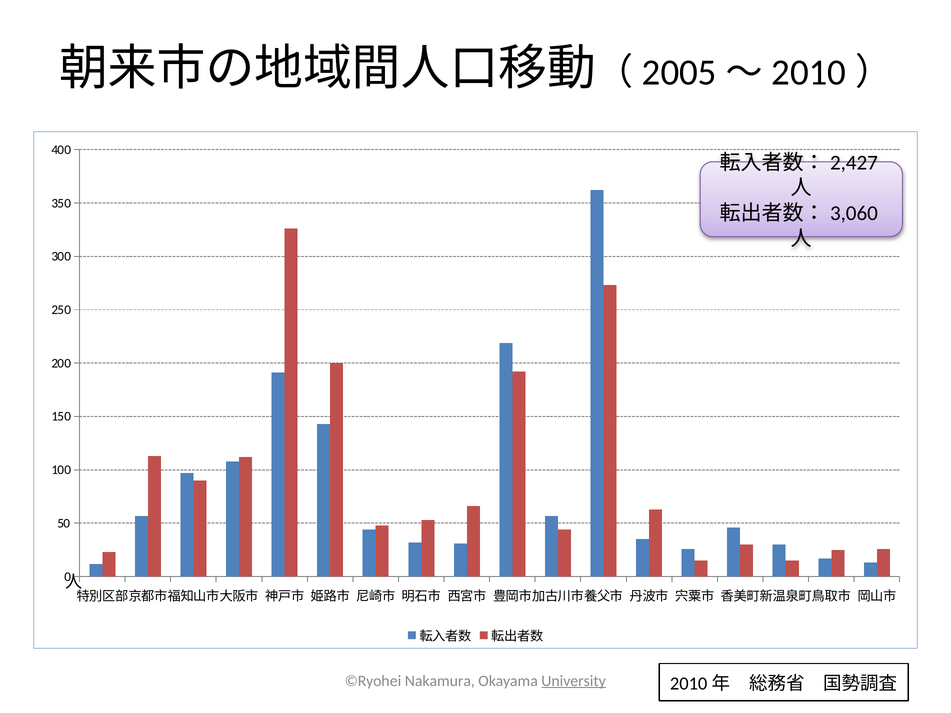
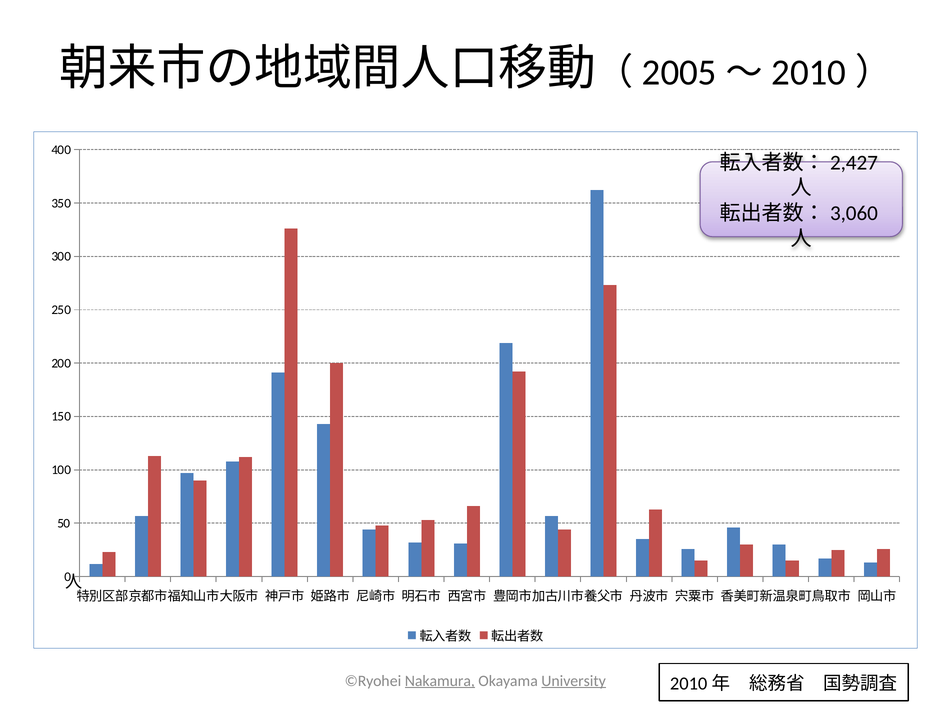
Nakamura underline: none -> present (440, 681)
